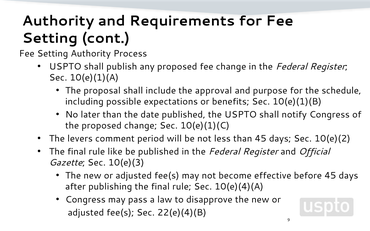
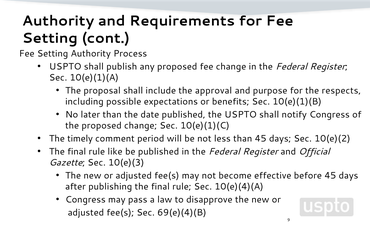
schedule: schedule -> respects (341, 91)
levers: levers -> timely (80, 139)
22(e)(4)(B: 22(e)(4)(B -> 69(e)(4)(B (182, 213)
